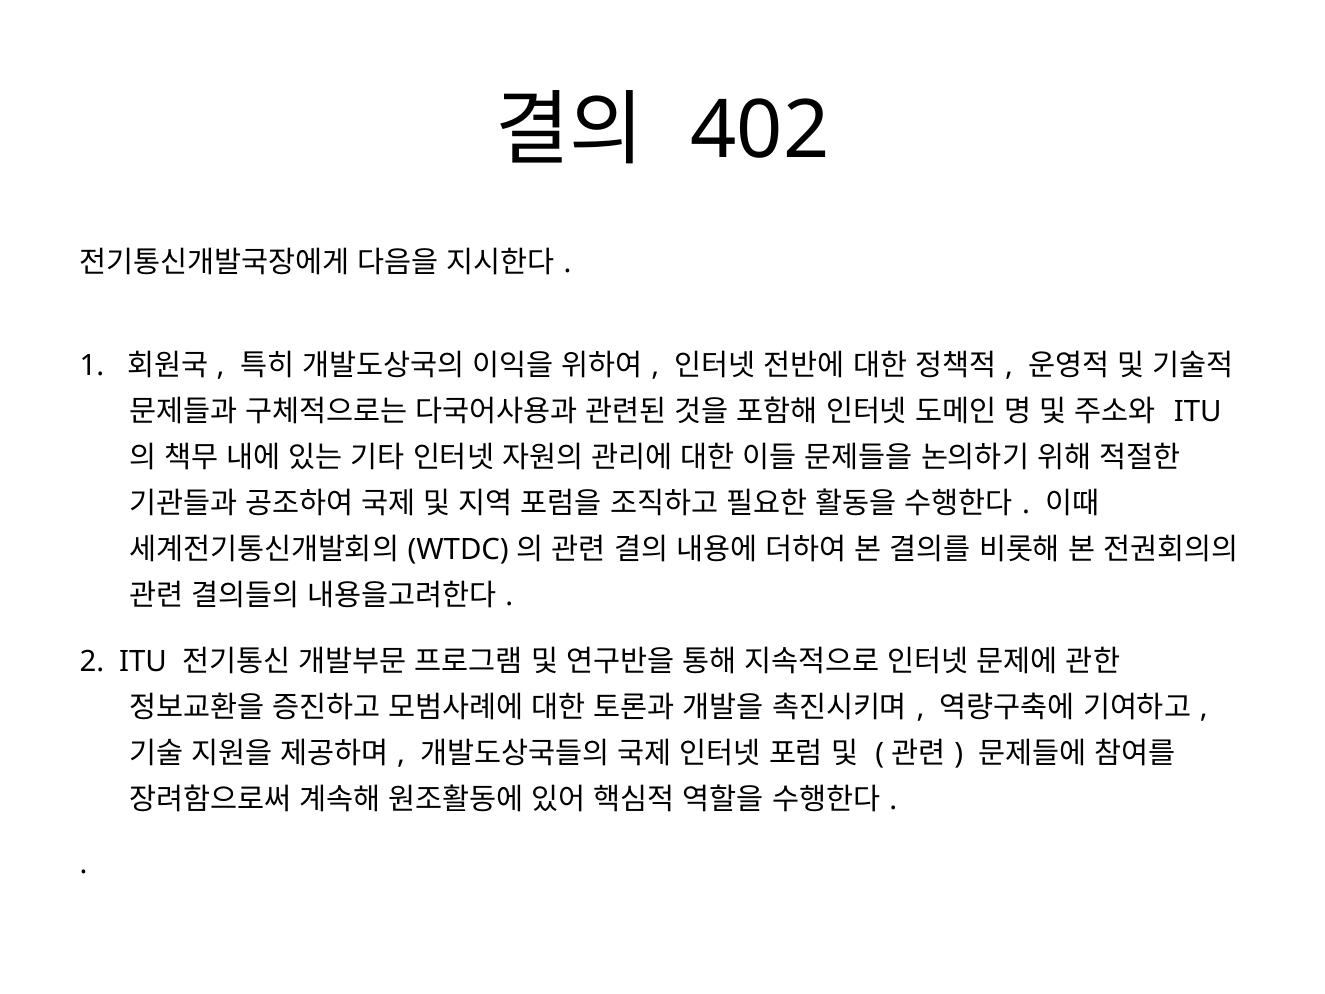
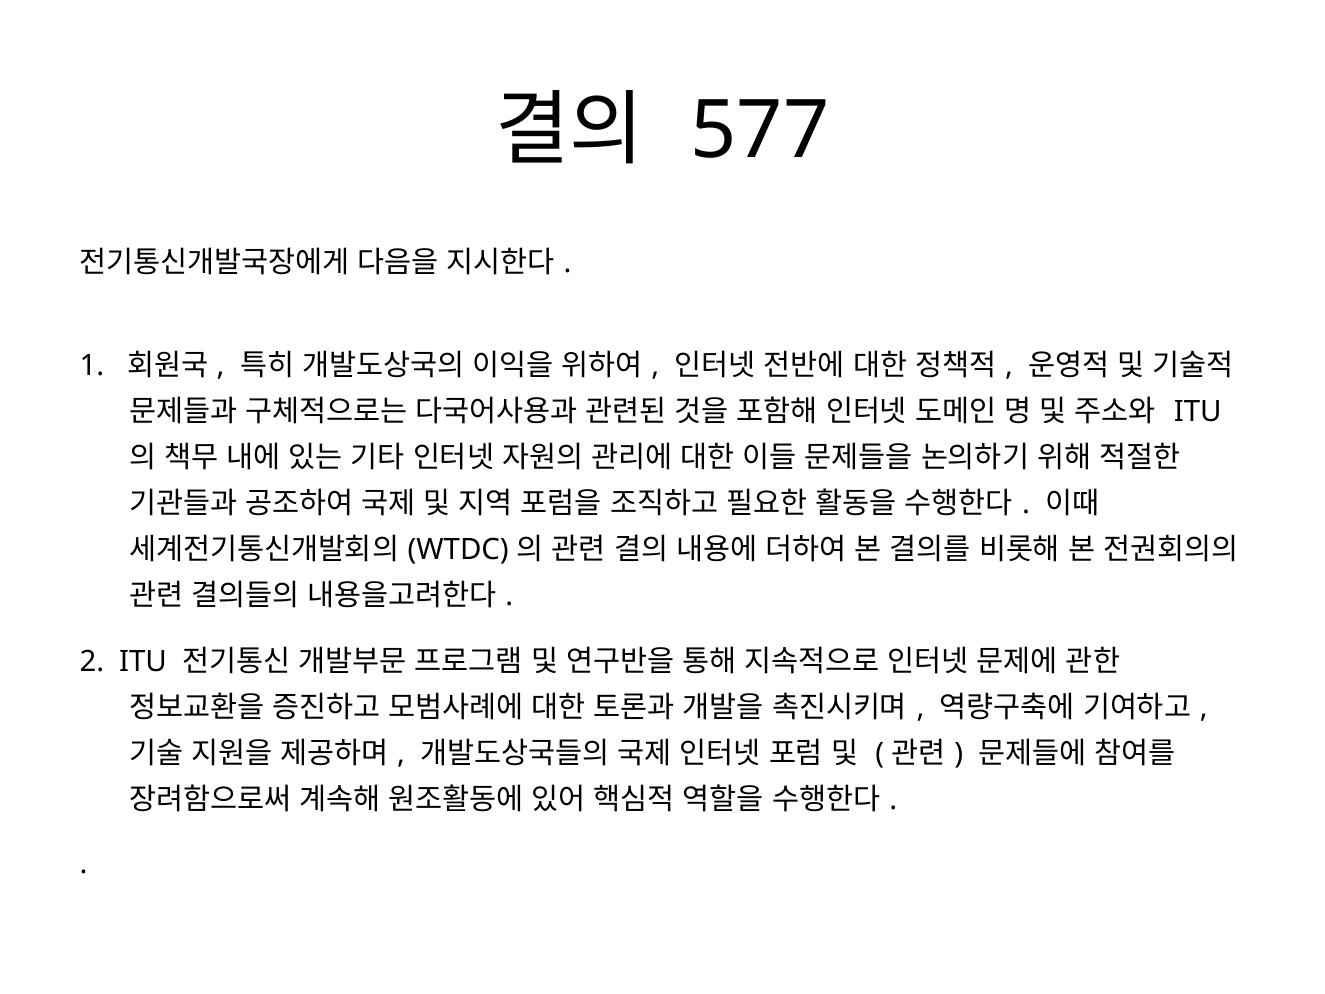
402: 402 -> 577 (760, 131)
